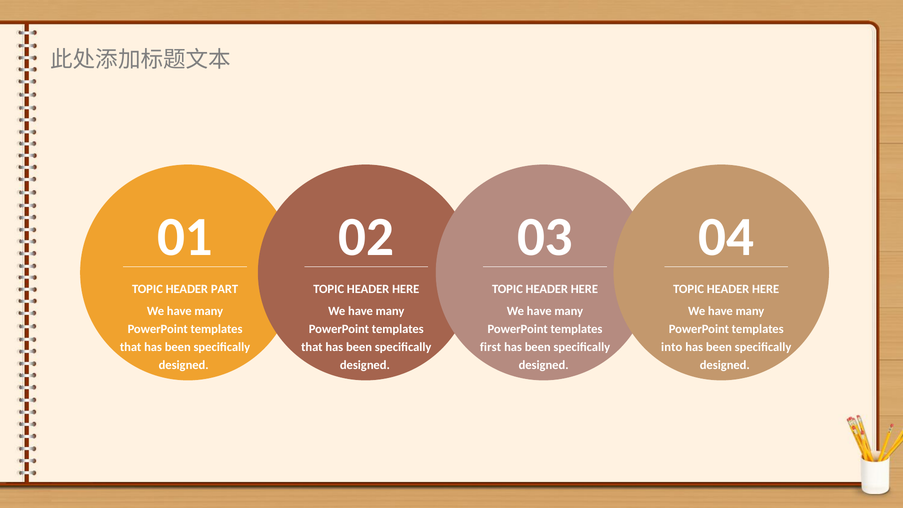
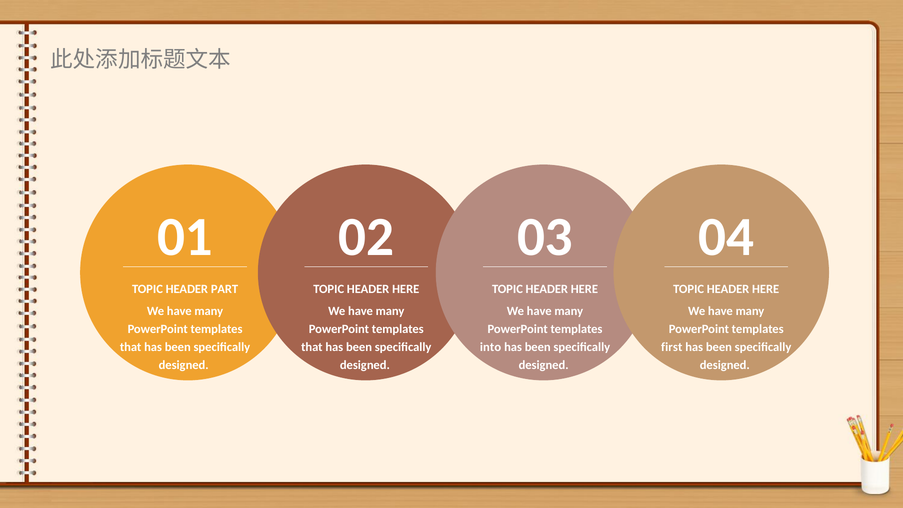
first: first -> into (491, 347)
into: into -> first (672, 347)
